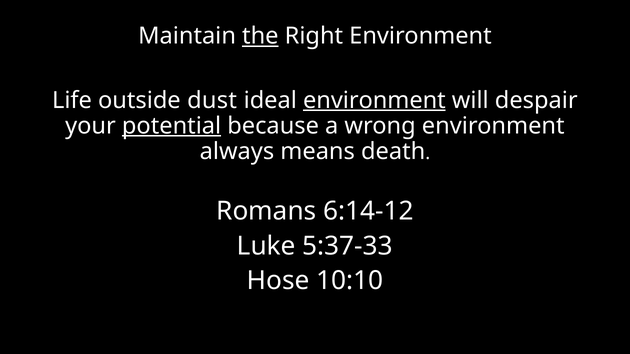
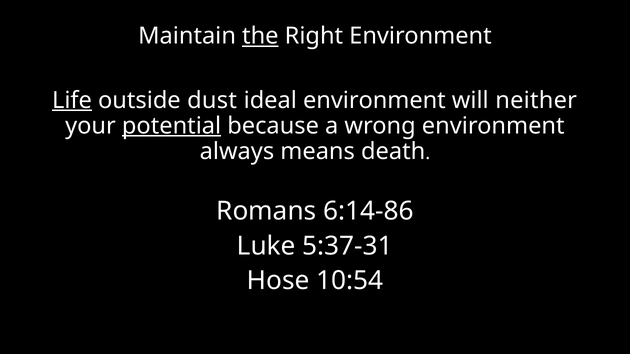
Life underline: none -> present (72, 100)
environment underline: present -> none (374, 100)
despair: despair -> neither (536, 100)
6:14-12: 6:14-12 -> 6:14-86 (368, 211)
5:37-33: 5:37-33 -> 5:37-31 (348, 246)
10:10: 10:10 -> 10:54 (350, 281)
